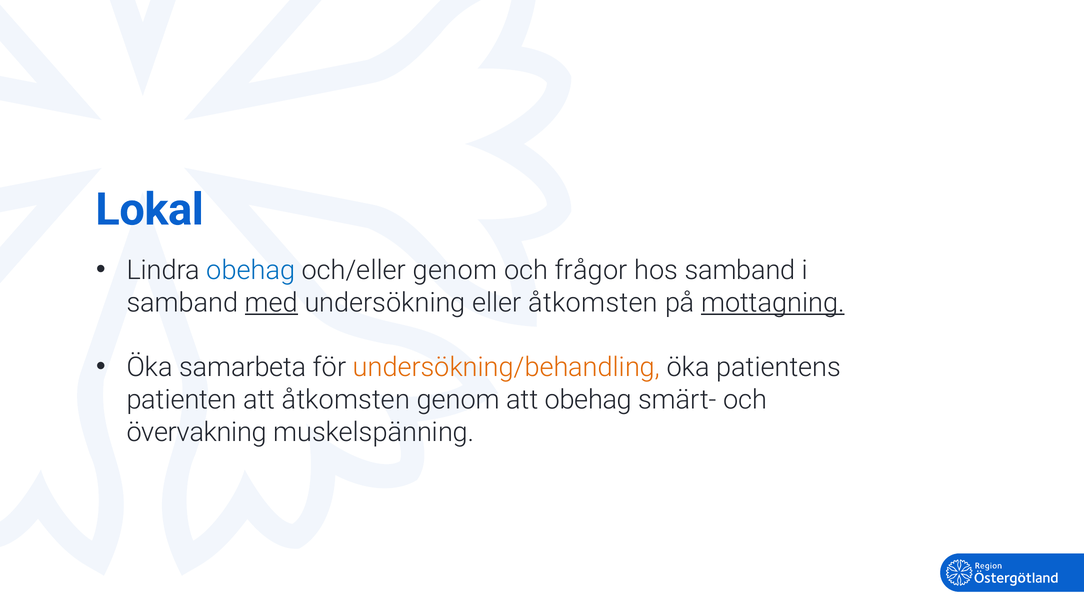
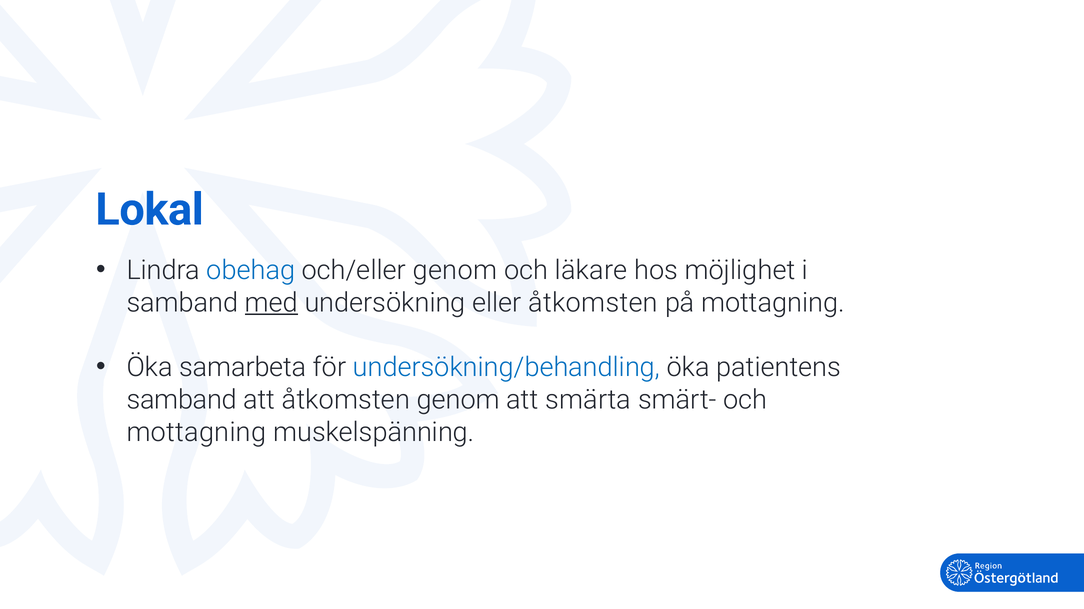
frågor: frågor -> läkare (591, 270)
hos samband: samband -> möjlighet (740, 270)
mottagning underline: present -> none (773, 303)
undersökning/behandling colour: orange -> blue (506, 368)
patienten: patienten -> samband (182, 400)
att obehag: obehag -> smärta (588, 400)
övervakning: övervakning -> mottagning (196, 433)
